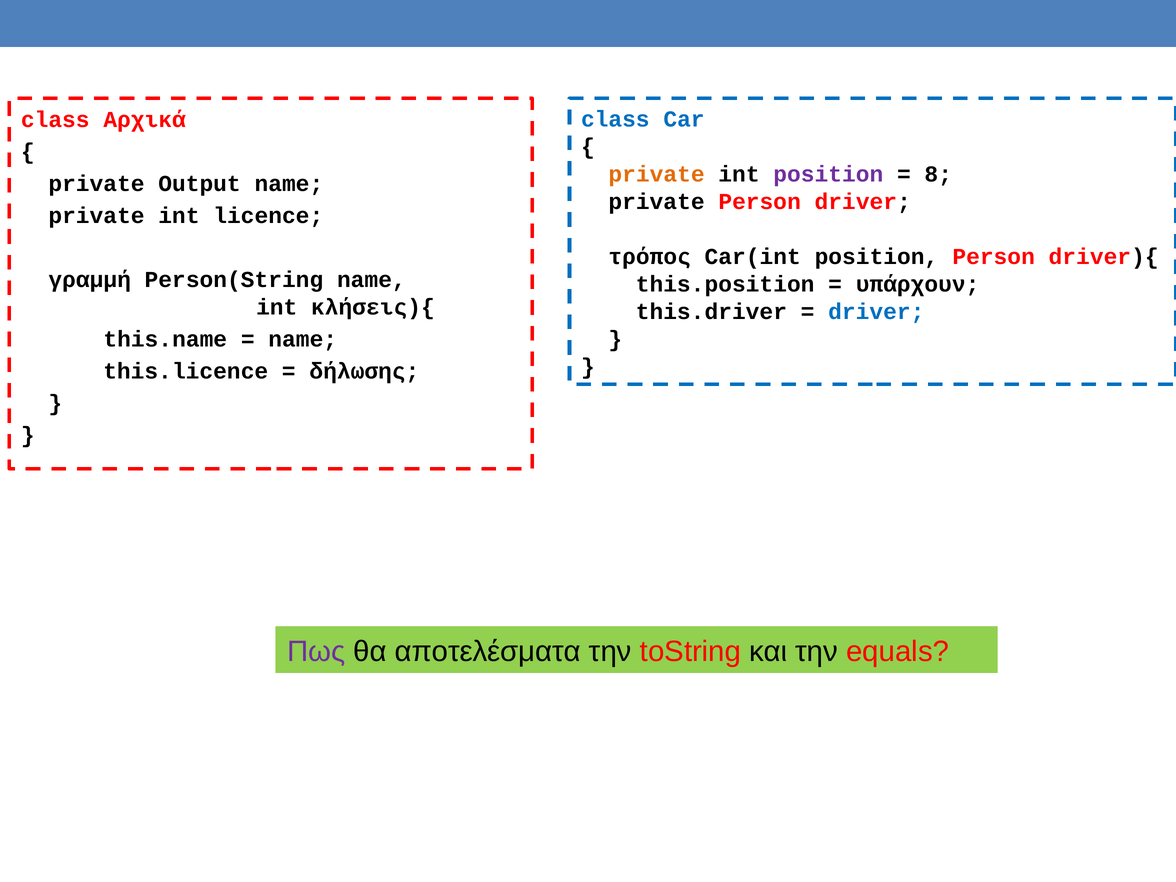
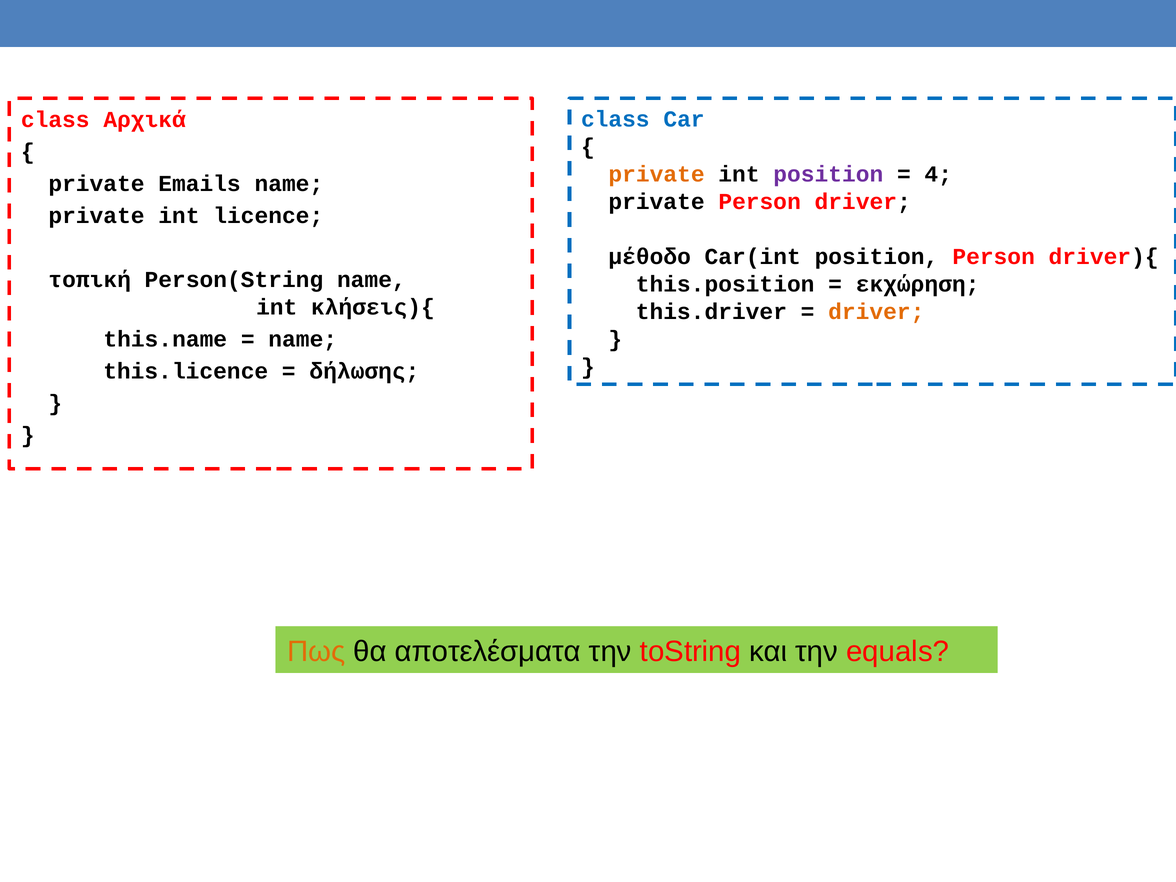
8: 8 -> 4 (938, 174)
Output: Output -> Emails (199, 184)
τρόπος: τρόπος -> μέθοδο (650, 257)
γραμμή: γραμμή -> τοπική (90, 280)
υπάρχουν: υπάρχουν -> εκχώρηση (918, 284)
driver colour: blue -> orange (876, 312)
Πως colour: purple -> orange (316, 652)
